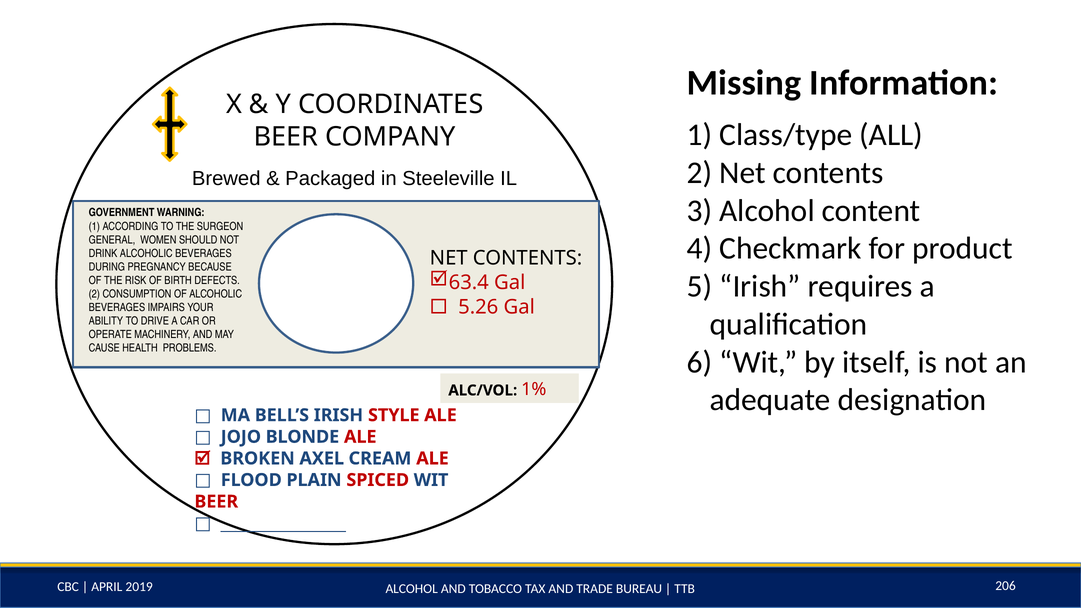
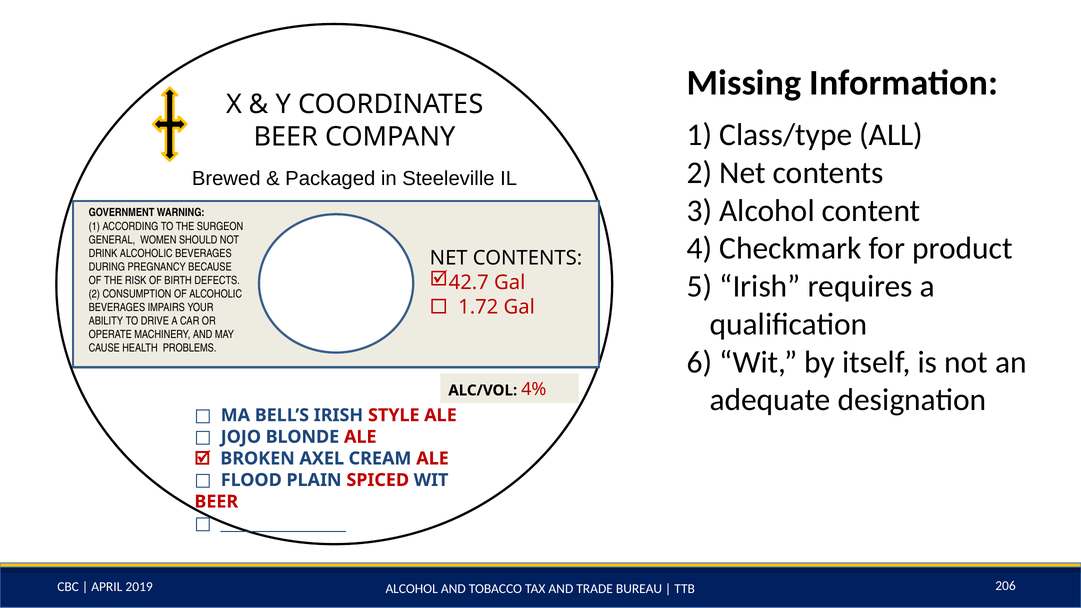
63.4: 63.4 -> 42.7 (469, 283)
5.26: 5.26 -> 1.72 (478, 307)
1%: 1% -> 4% (534, 389)
